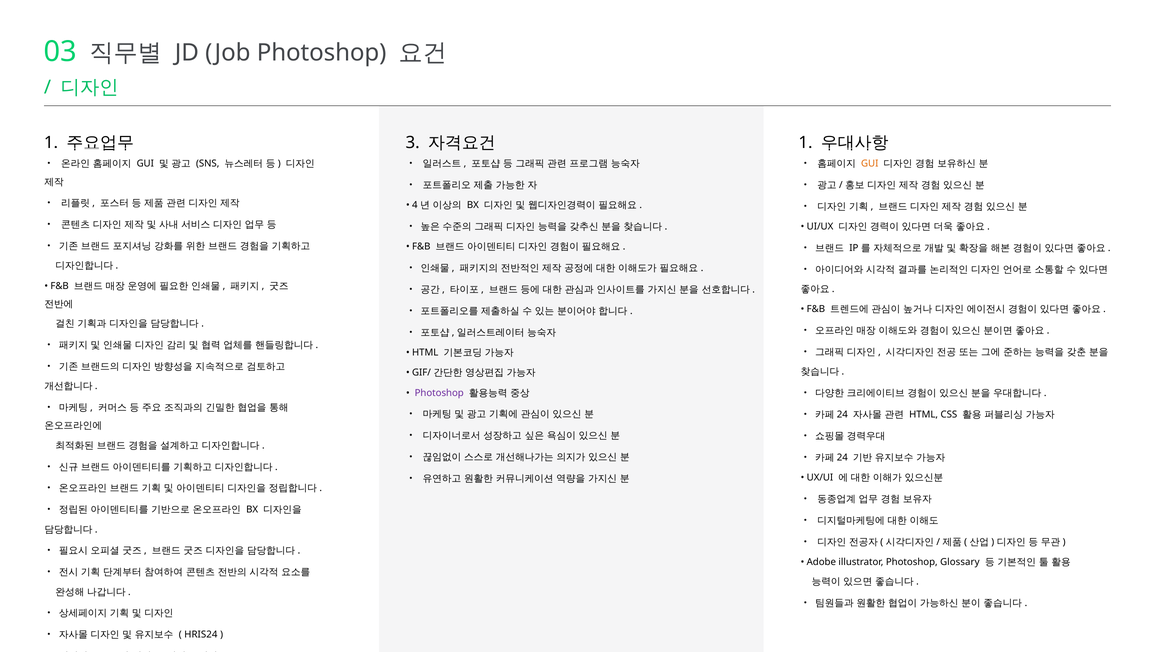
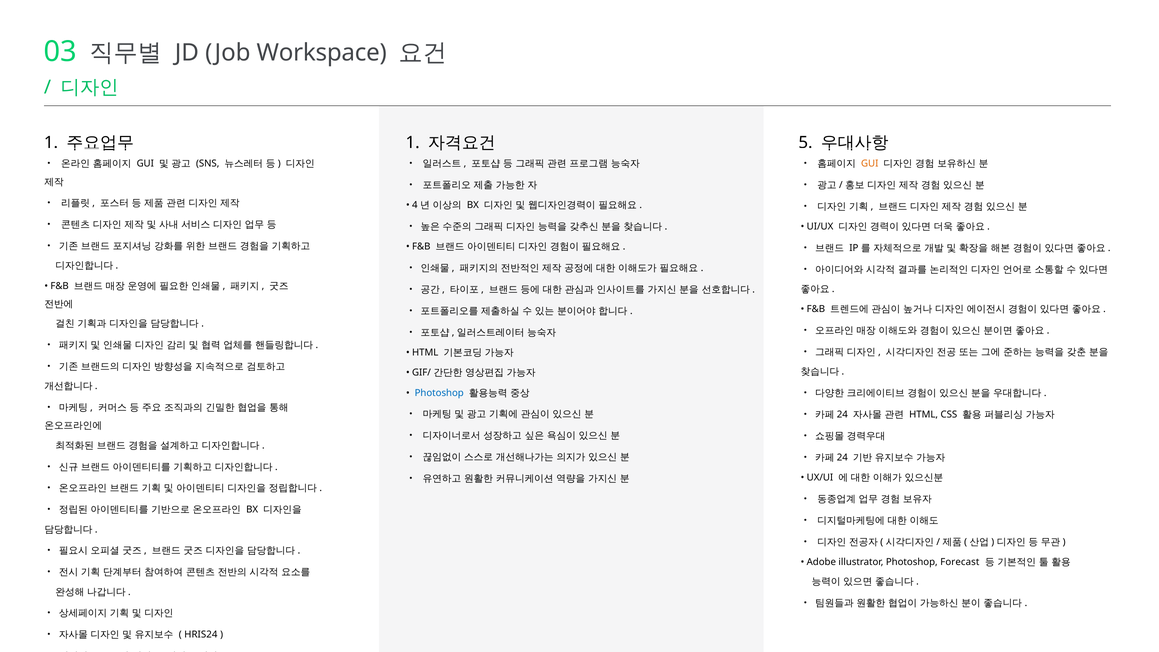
Job Photoshop: Photoshop -> Workspace (322, 53)
3: 3 -> 1 (413, 143)
1: 1 -> 5 (806, 143)
Photoshop colour: purple -> blue (439, 393)
Glossary: Glossary -> Forecast (960, 562)
